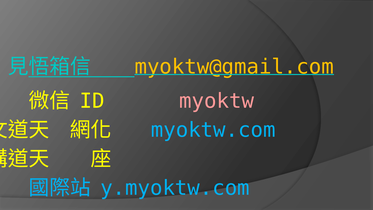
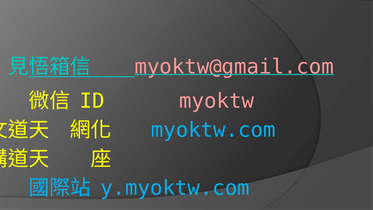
myoktw@gmail.com colour: yellow -> pink (234, 67)
